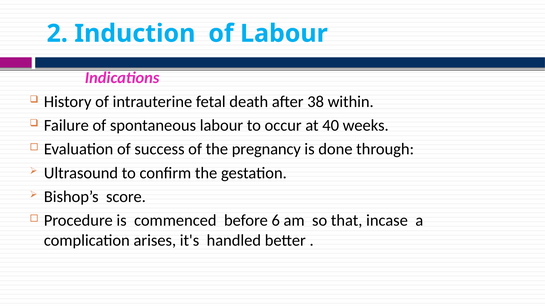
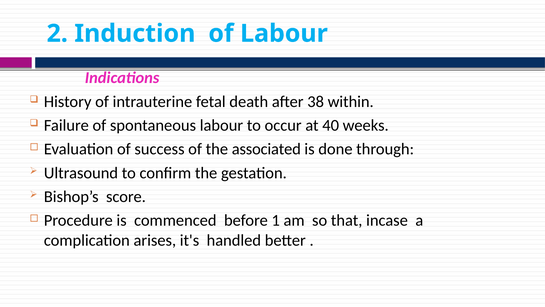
pregnancy: pregnancy -> associated (266, 149)
6: 6 -> 1 (276, 220)
